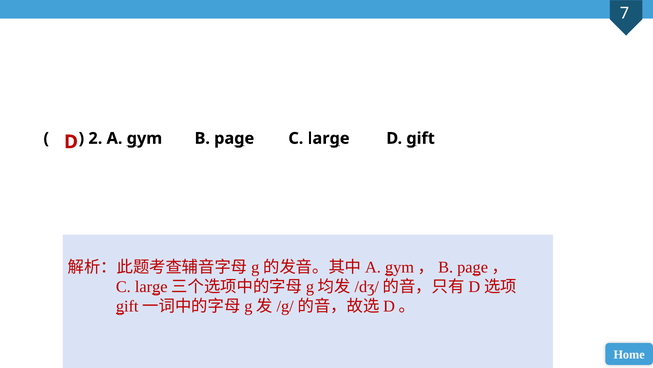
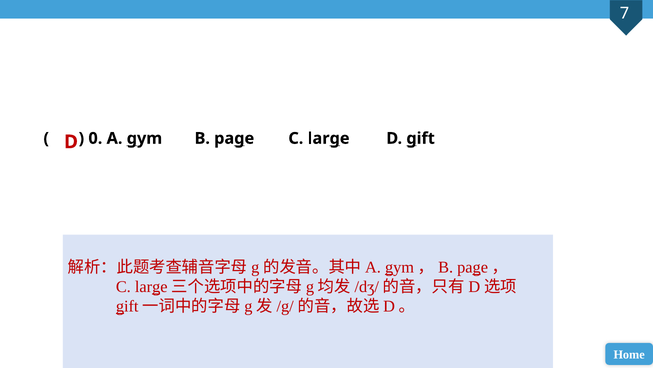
2: 2 -> 0 (95, 138)
